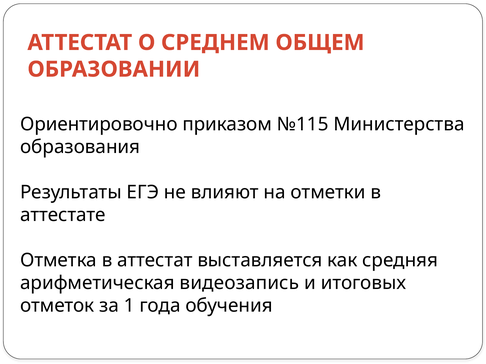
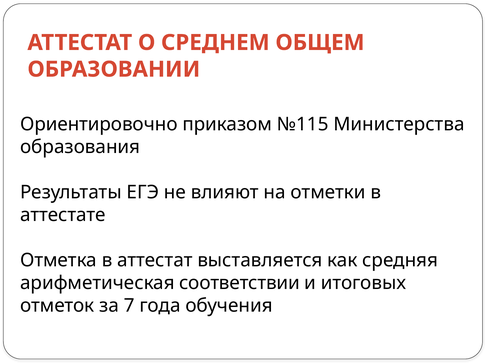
видеозапись: видеозапись -> соответствии (239, 283)
1: 1 -> 7 (129, 306)
